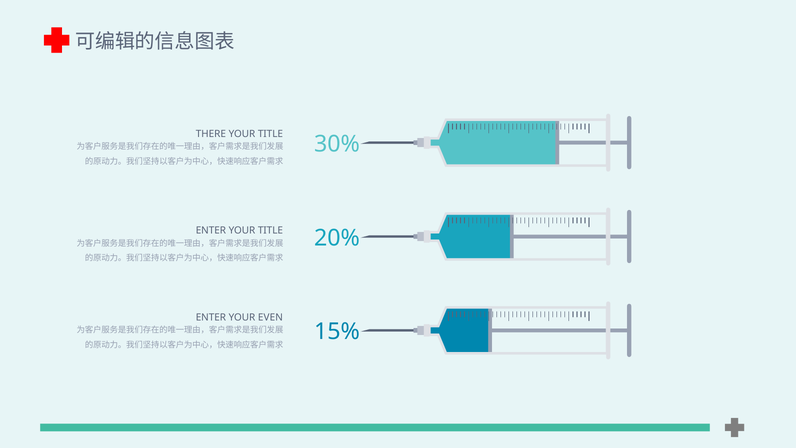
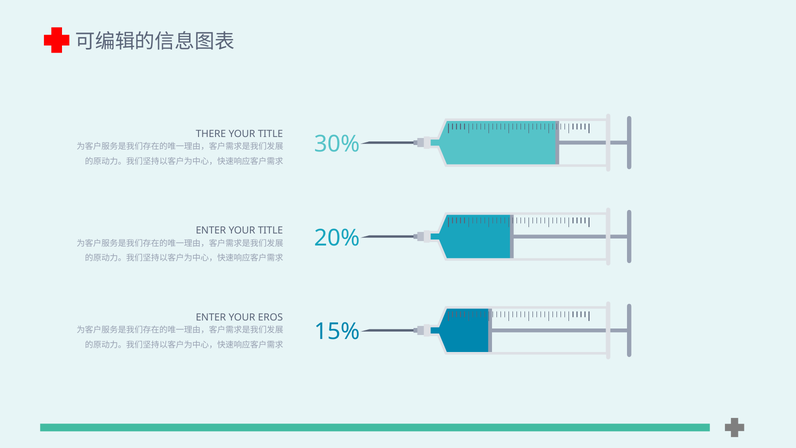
EVEN: EVEN -> EROS (270, 317)
